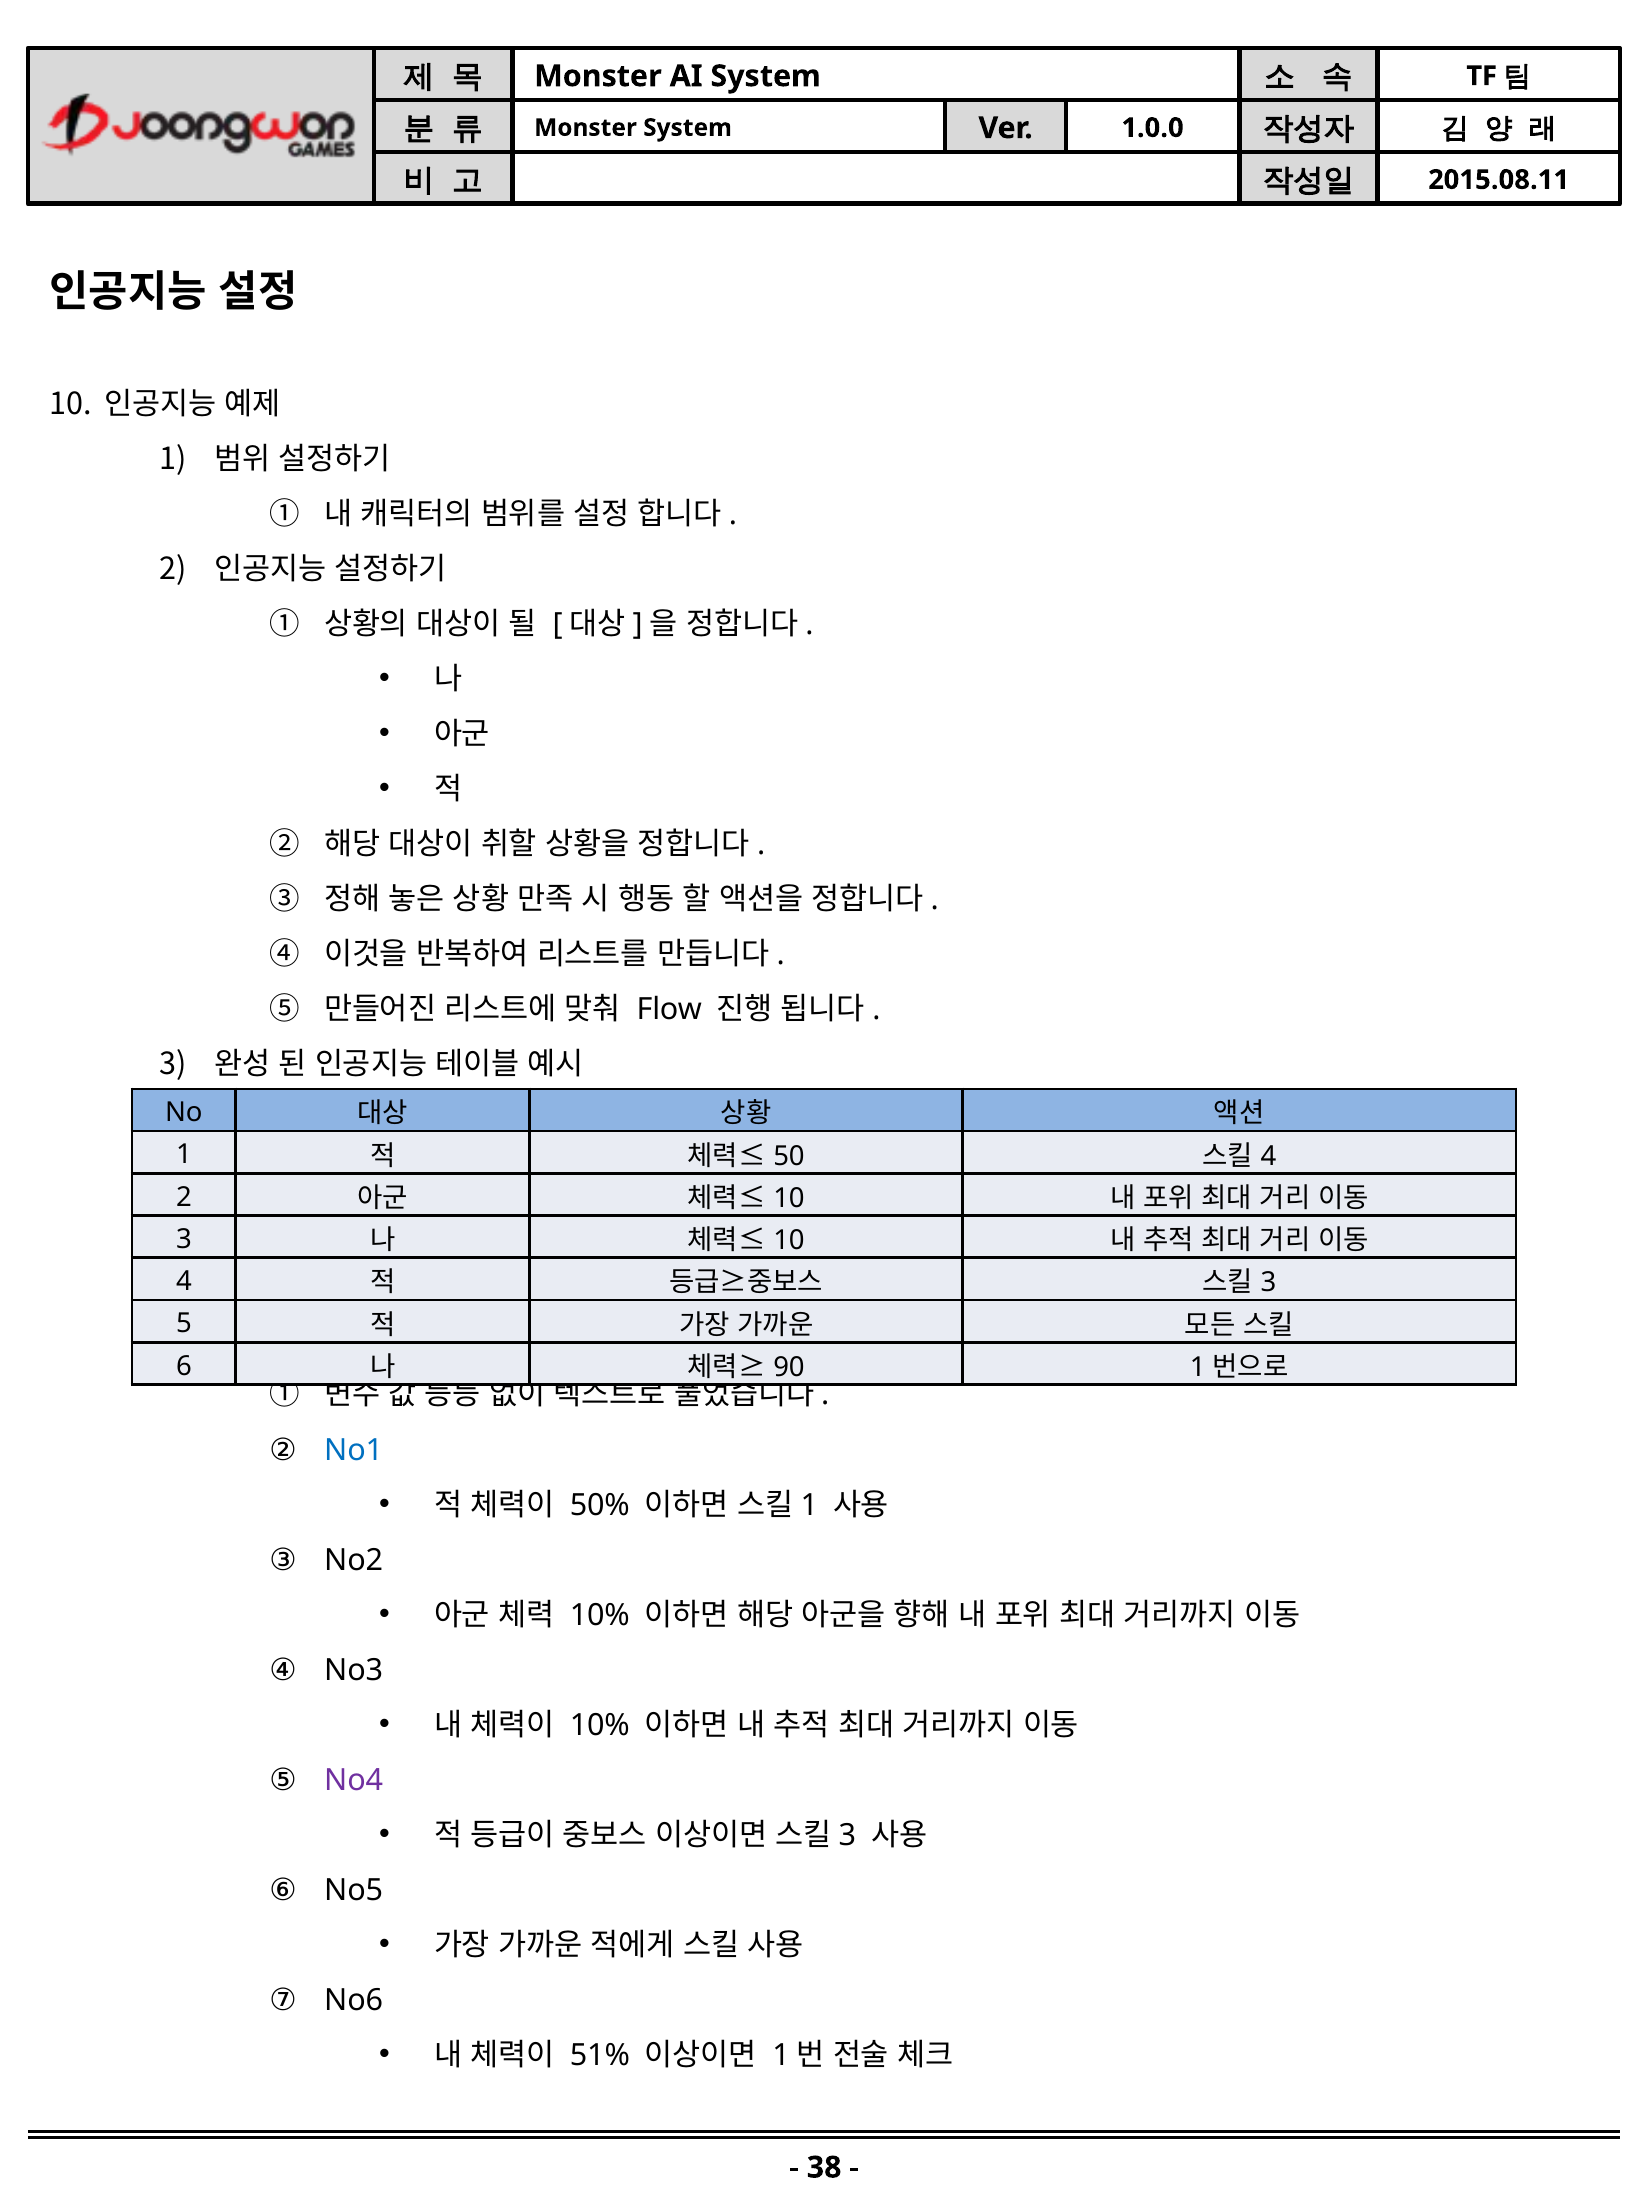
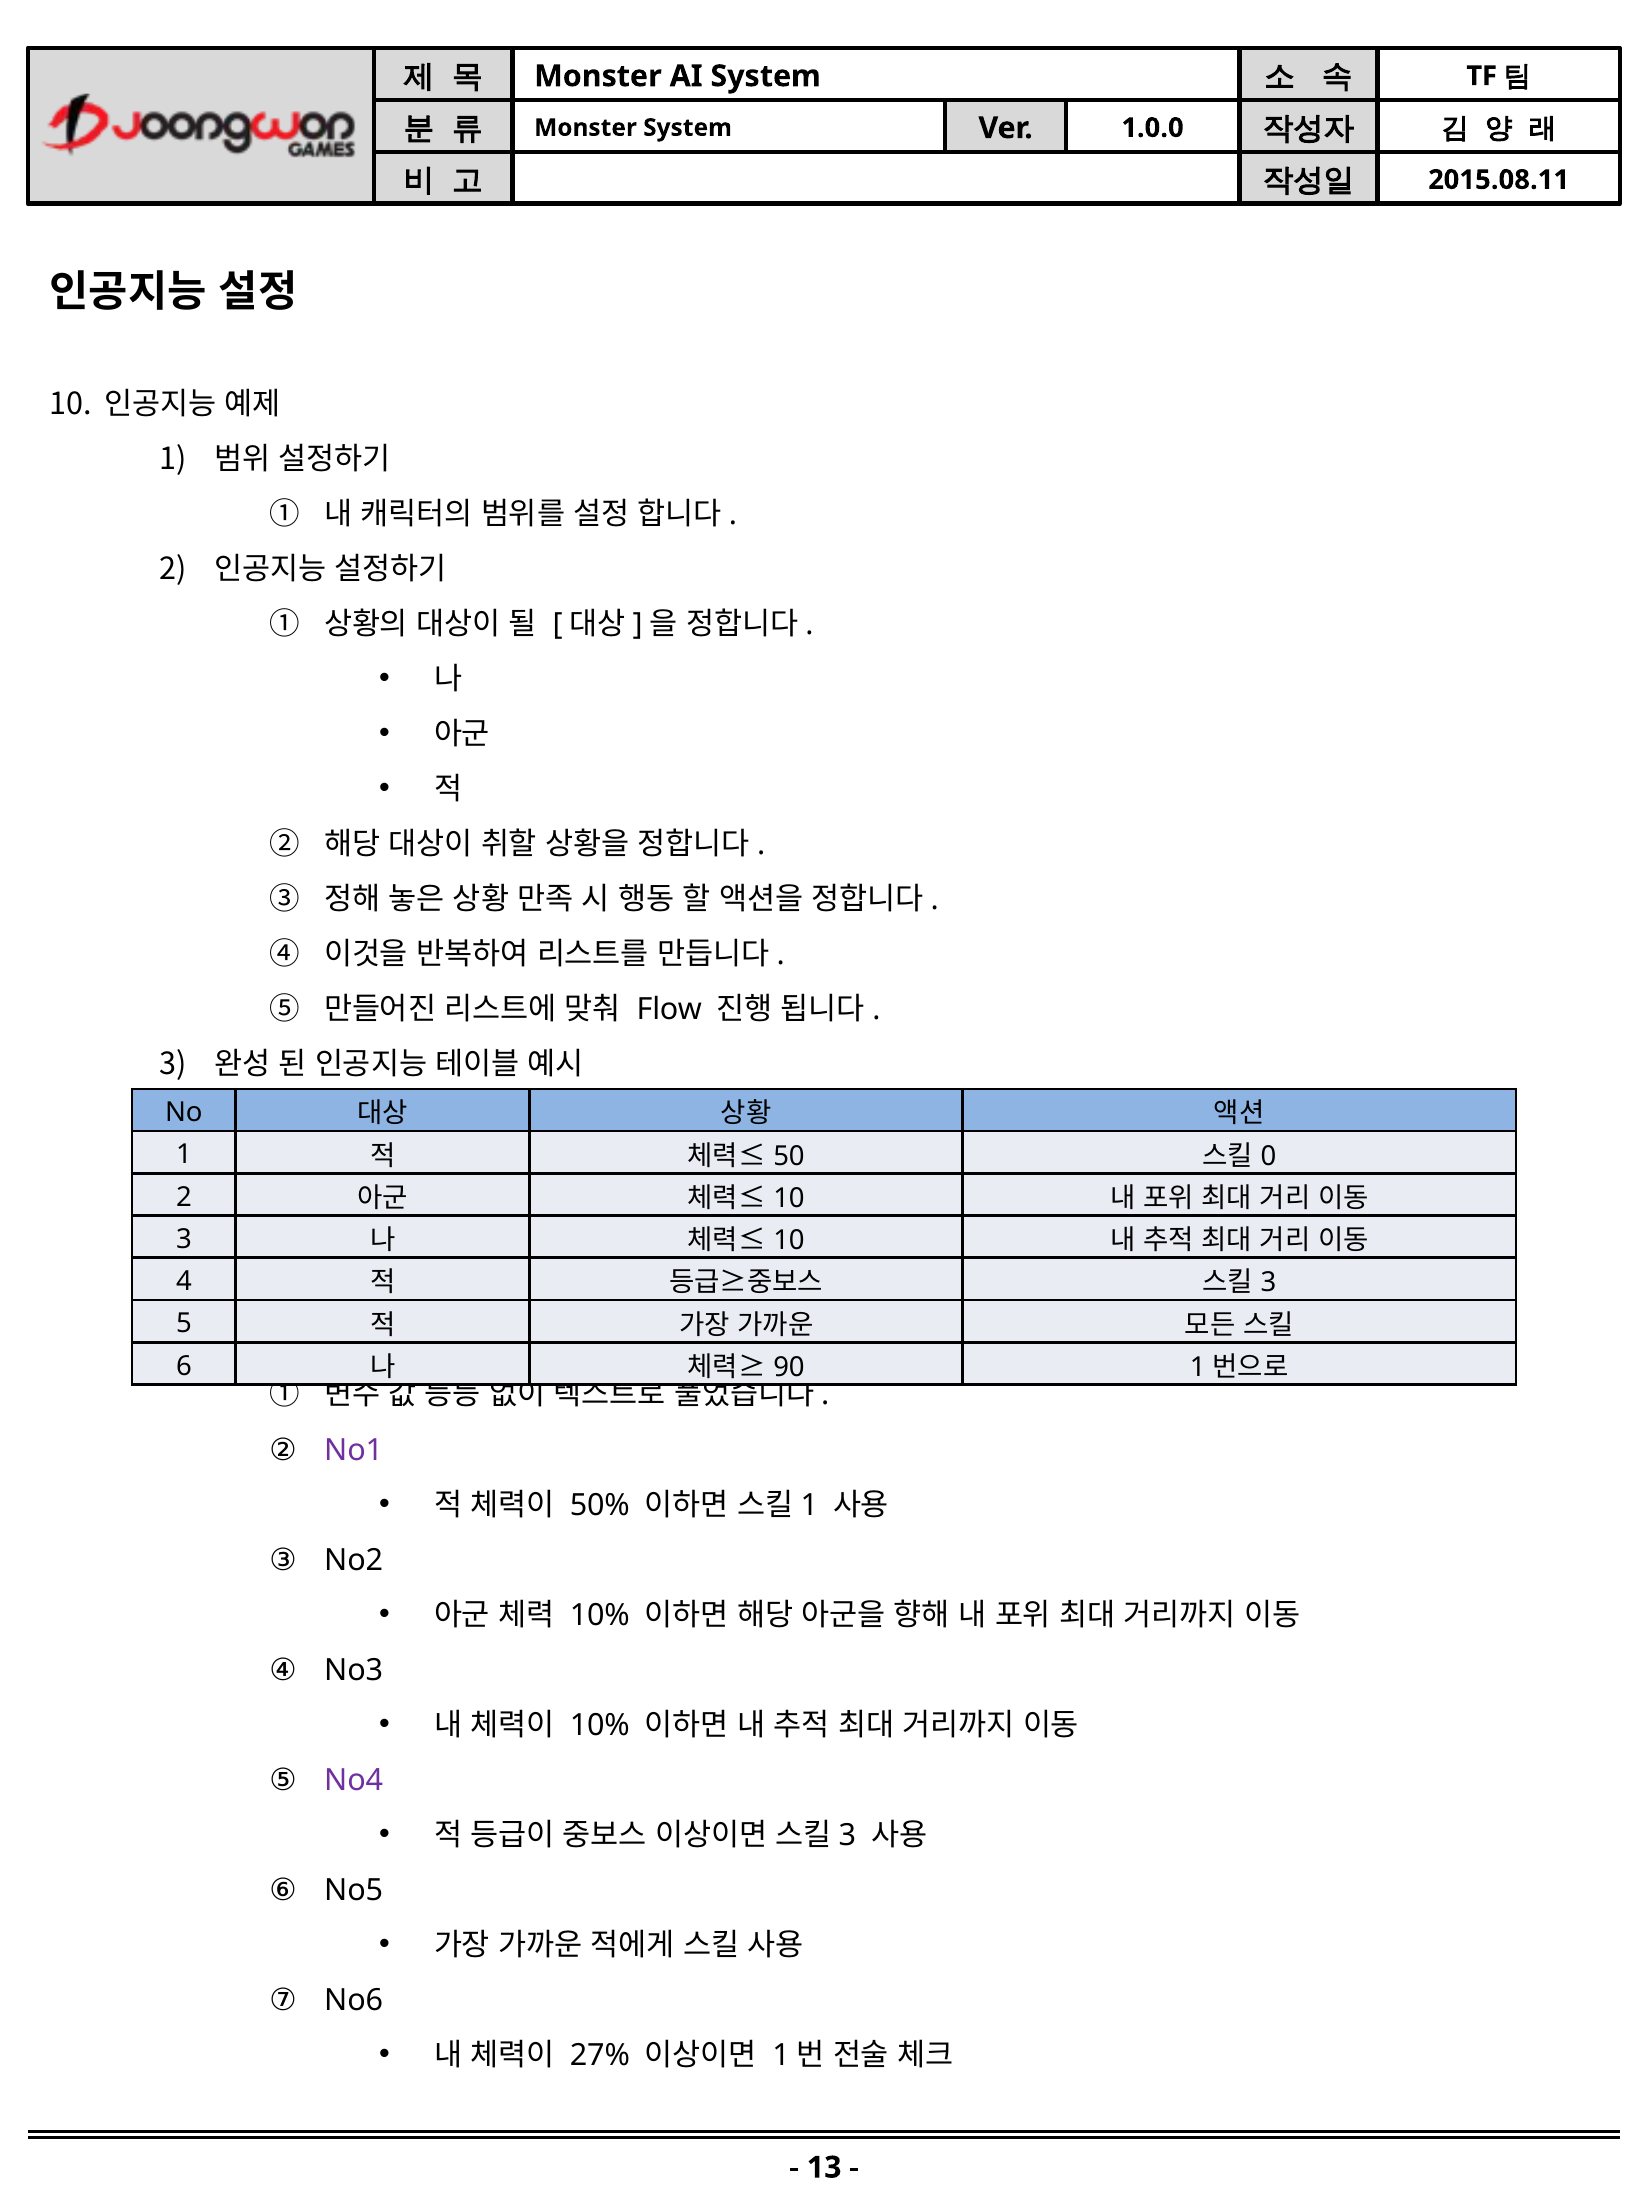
4: 4 -> 0 (1269, 1156)
No1 colour: blue -> purple (354, 1450)
51%: 51% -> 27% (600, 2055)
38: 38 -> 13 (824, 2167)
